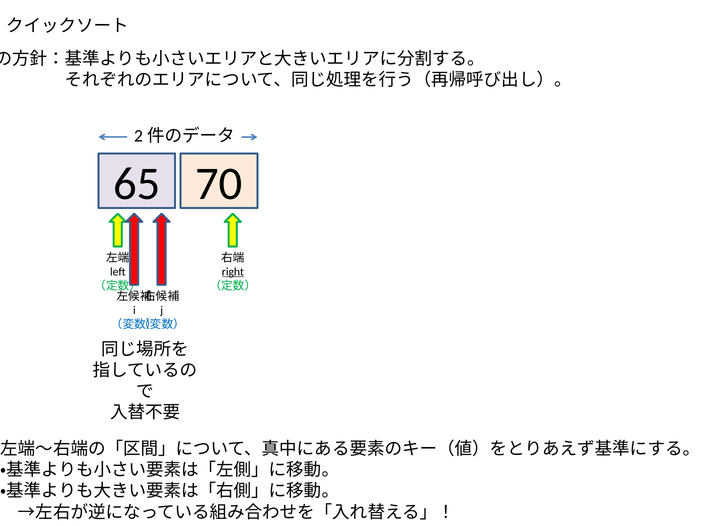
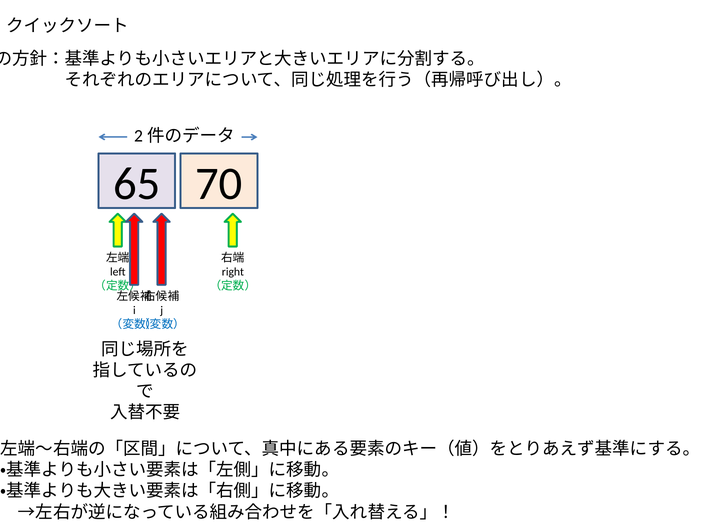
right underline: present -> none (233, 272)
